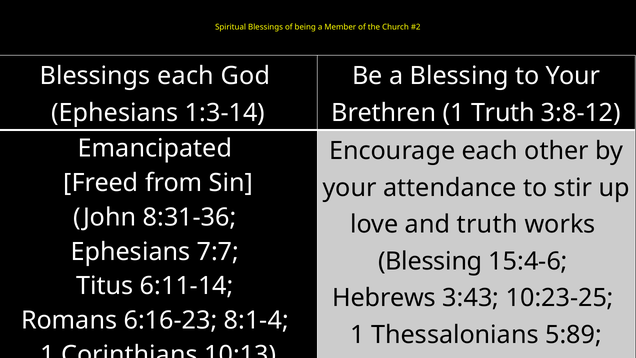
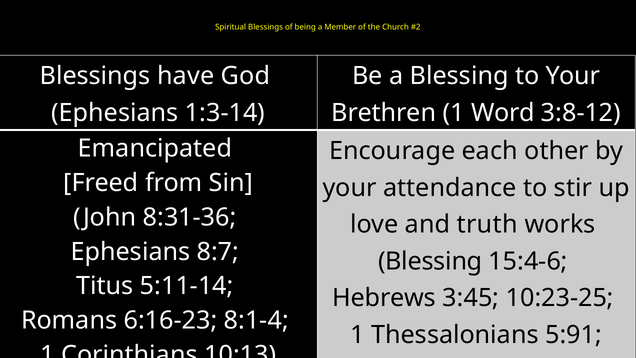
Blessings each: each -> have (186, 76)
1 Truth: Truth -> Word (503, 113)
7:7: 7:7 -> 8:7 (218, 252)
6:11-14: 6:11-14 -> 5:11-14 (187, 286)
3:43: 3:43 -> 3:45 (471, 298)
5:89: 5:89 -> 5:91 (574, 335)
